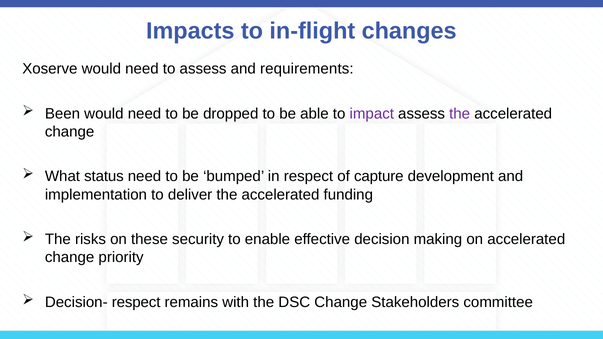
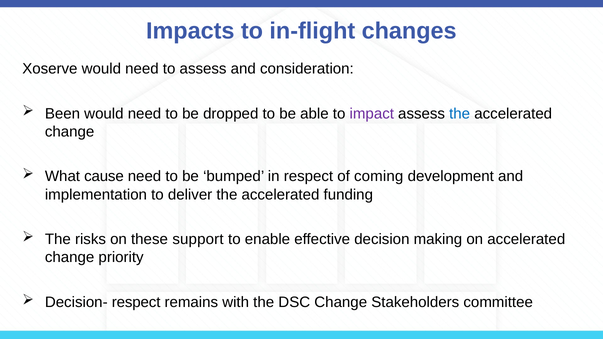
requirements: requirements -> consideration (307, 69)
the colour: purple -> blue (460, 114)
status: status -> cause (104, 177)
capture: capture -> coming (379, 177)
security: security -> support (198, 240)
